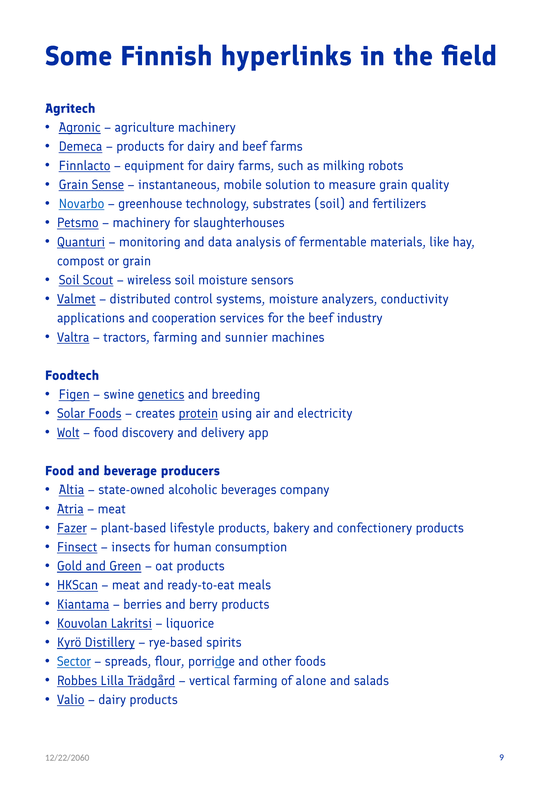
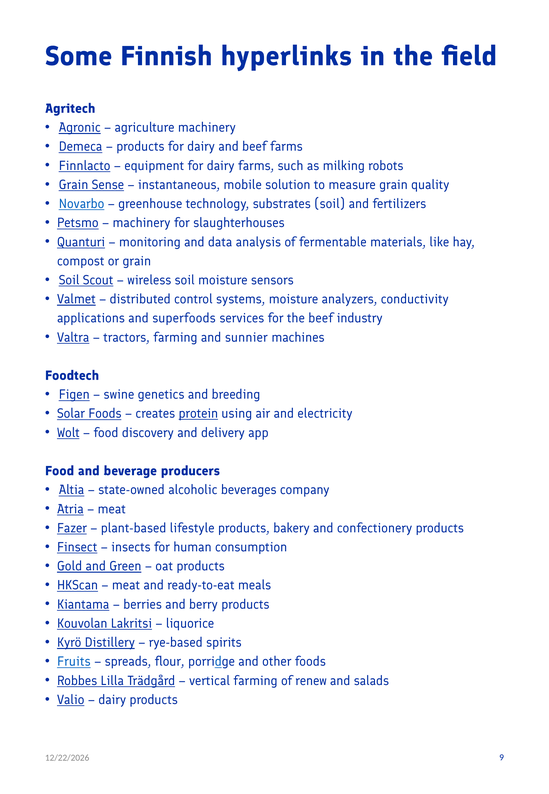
cooperation: cooperation -> superfoods (184, 318)
genetics underline: present -> none (161, 394)
Sector: Sector -> Fruits (74, 661)
alone: alone -> renew (311, 680)
12/22/2060: 12/22/2060 -> 12/22/2026 (67, 757)
